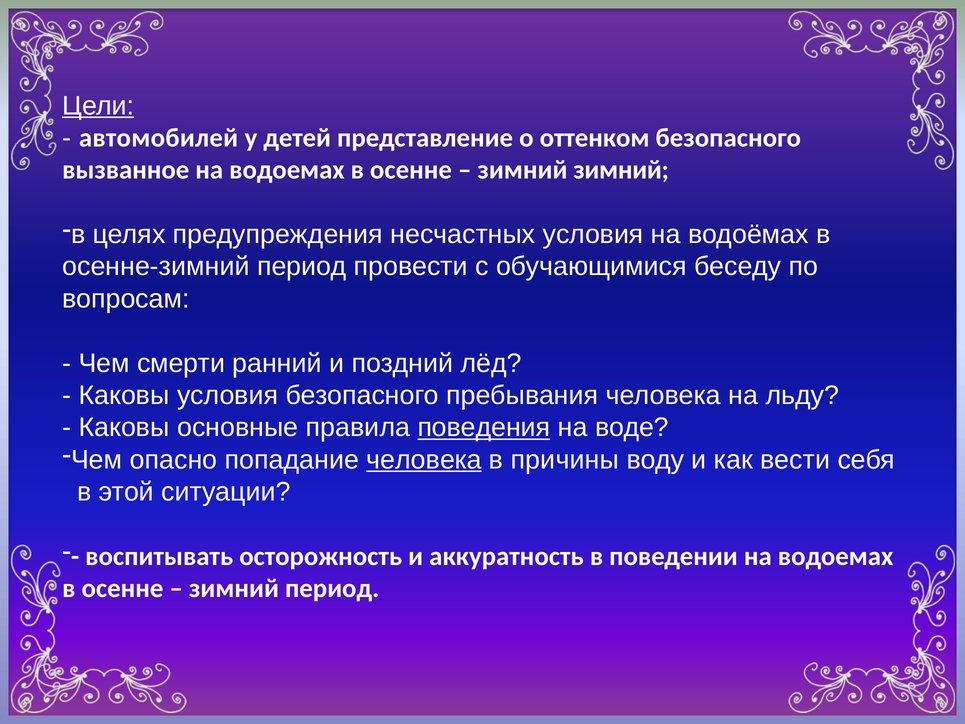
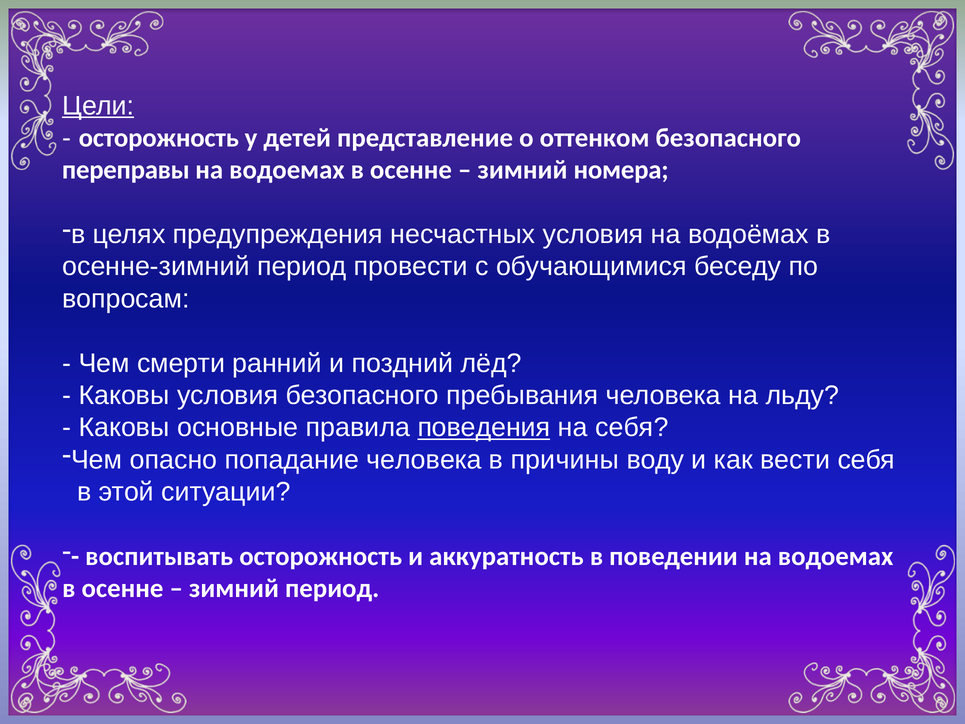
автомобилей: автомобилей -> осторожность (159, 138)
вызванное: вызванное -> переправы (126, 170)
зимний зимний: зимний -> номера (621, 170)
на воде: воде -> себя (632, 427)
человека underline: present -> none (424, 460)
